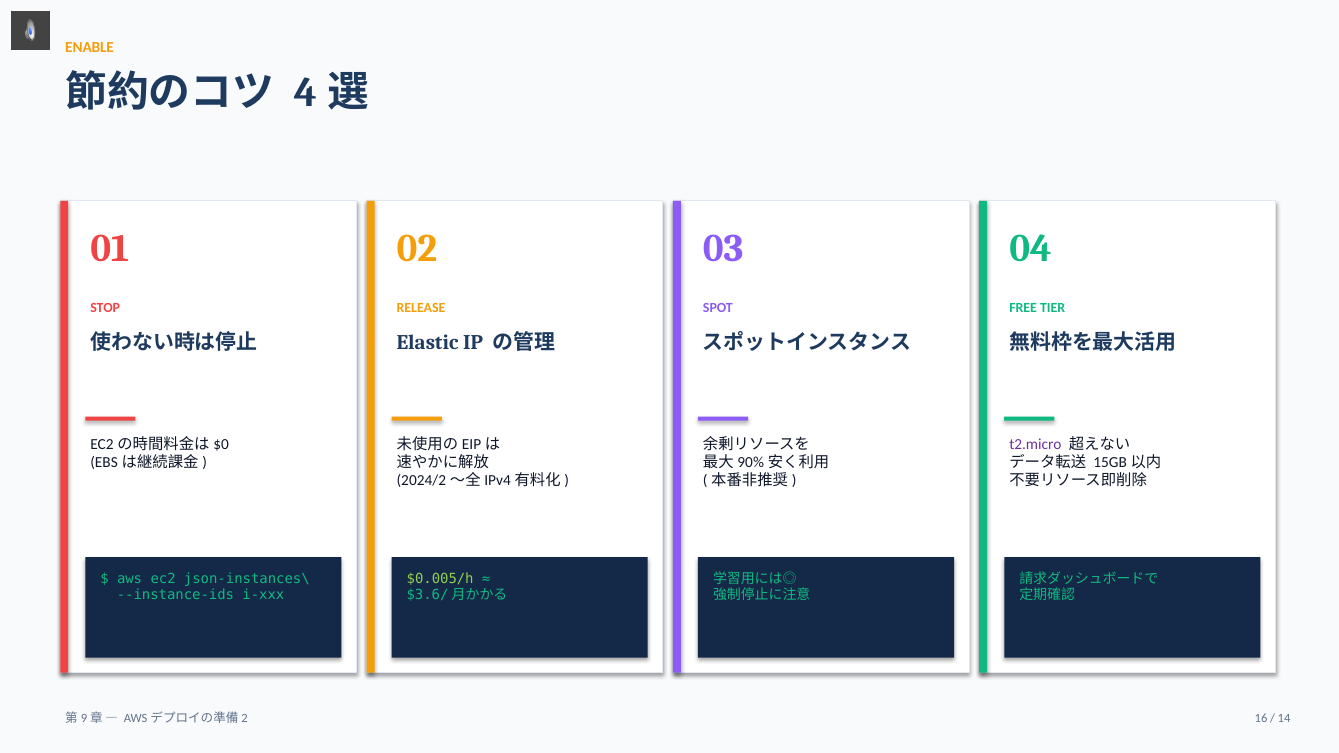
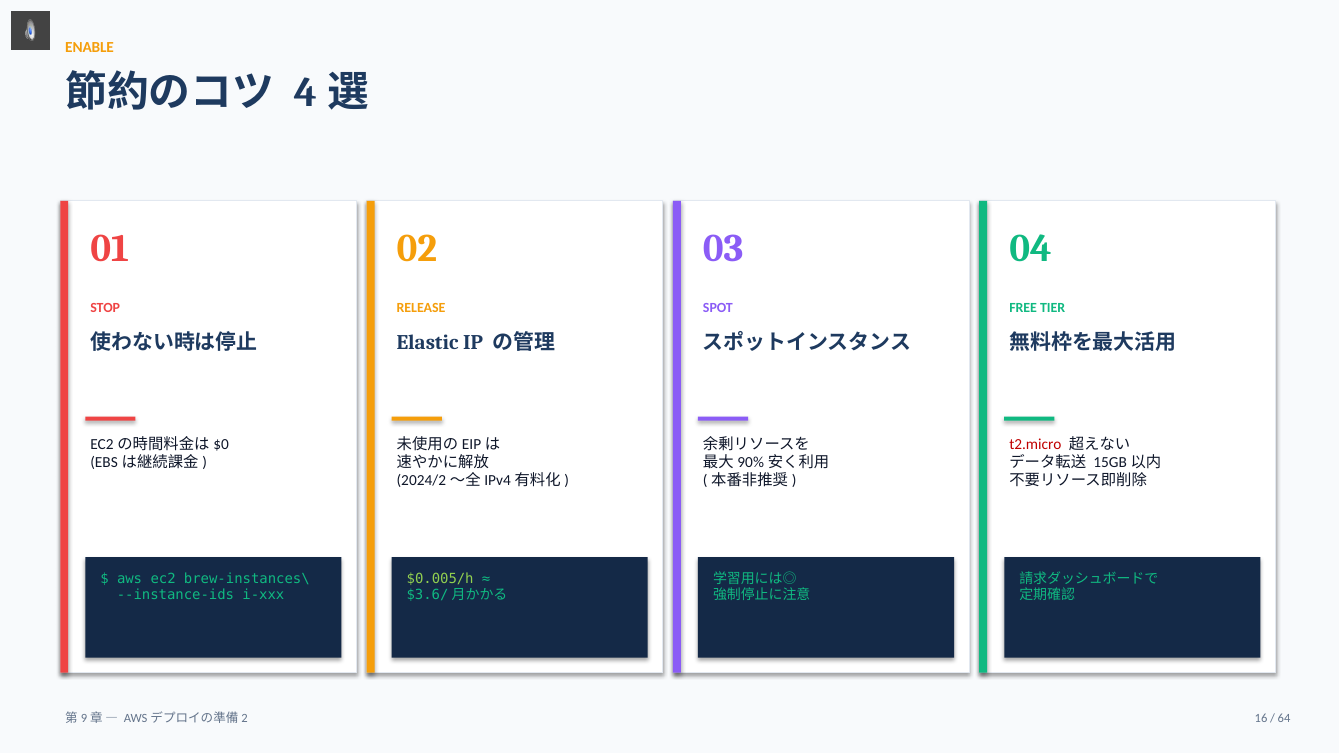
t2.micro colour: purple -> red (1035, 444)
json-instances\: json-instances\ -> brew-instances\ (247, 579)
14: 14 -> 64 (1284, 718)
